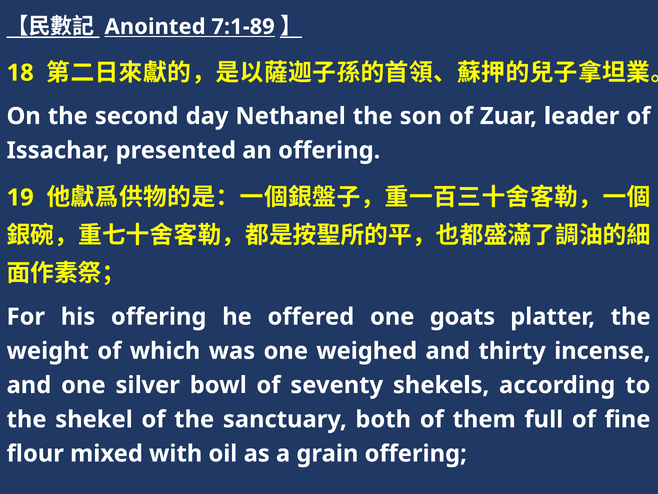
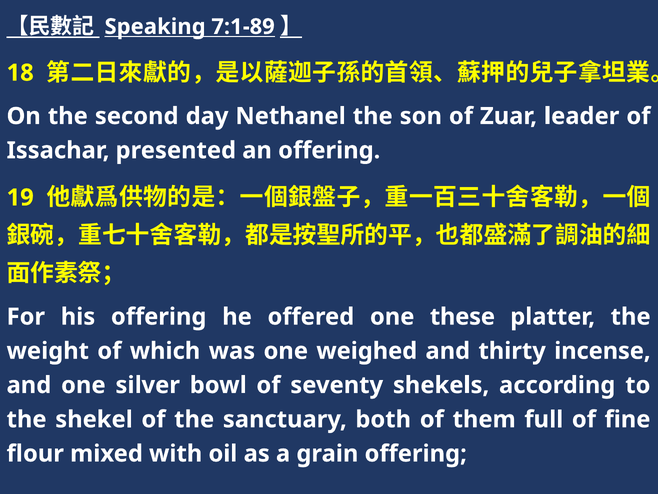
Anointed: Anointed -> Speaking (155, 27)
goats: goats -> these (462, 316)
